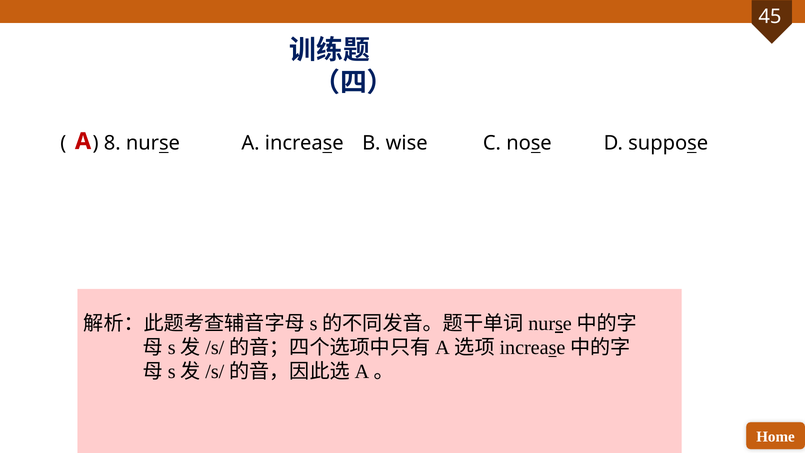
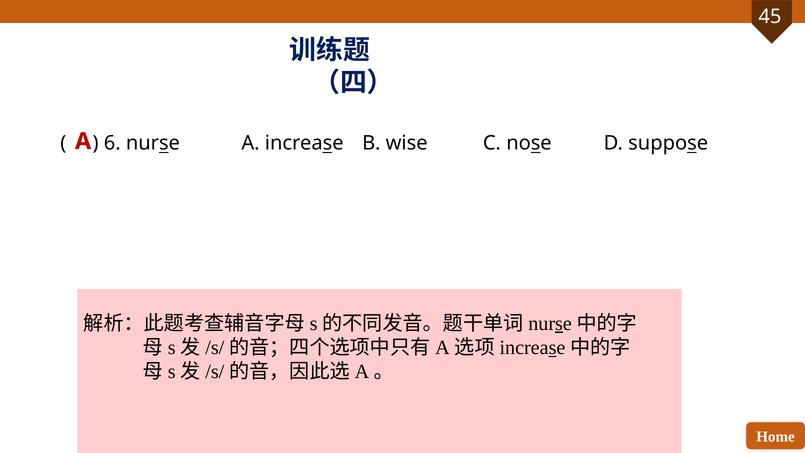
8: 8 -> 6 (112, 143)
